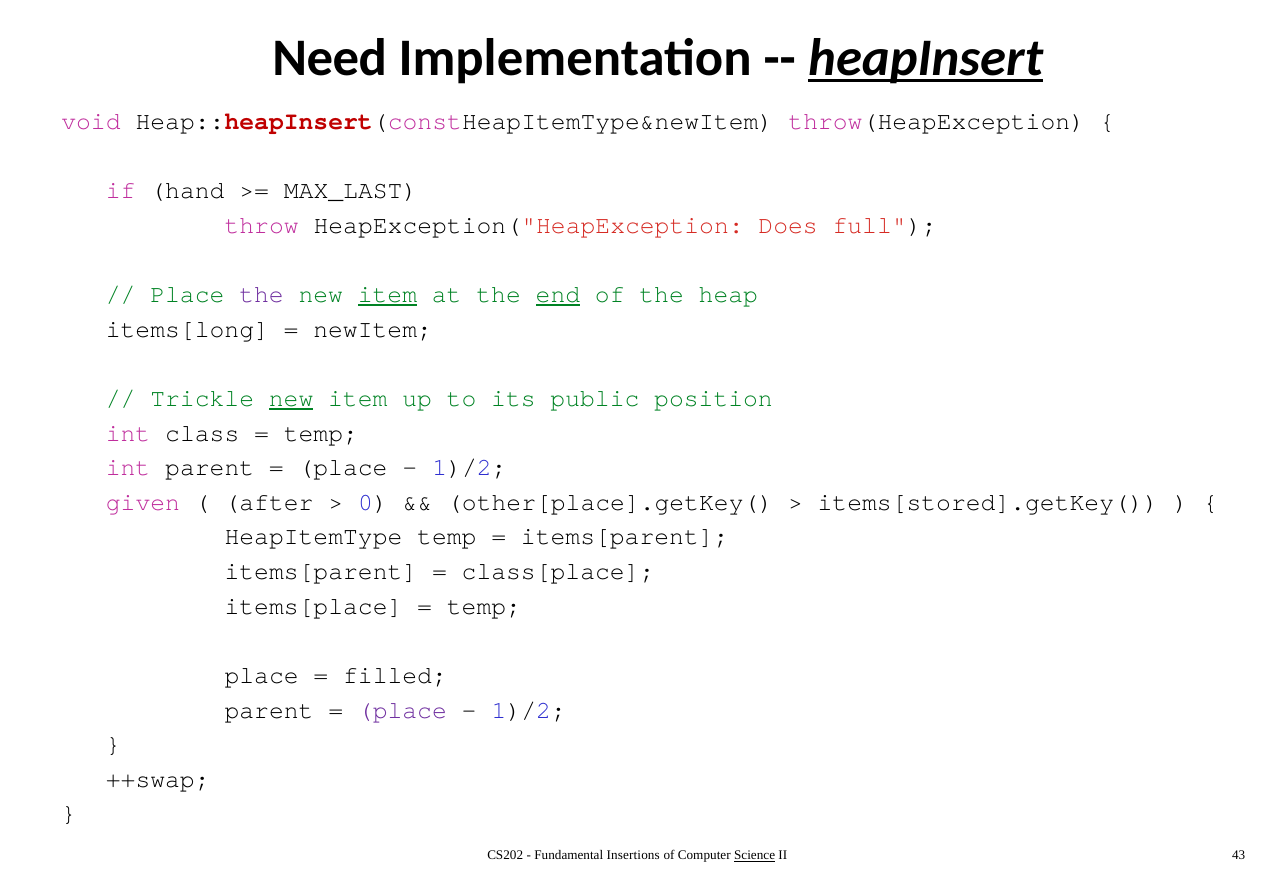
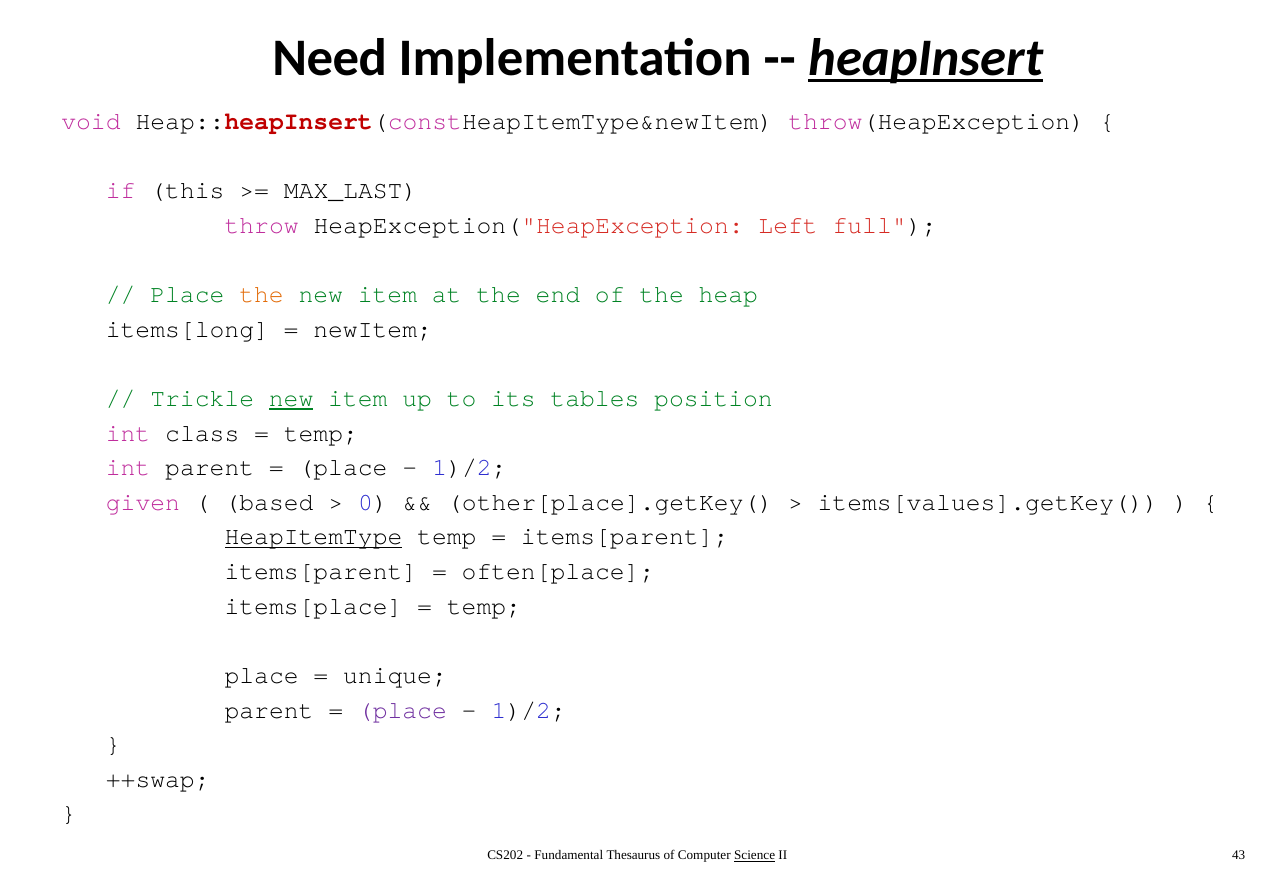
hand: hand -> this (187, 191)
Does: Does -> Left (788, 225)
the colour: purple -> orange (261, 295)
item underline: present -> none (387, 295)
end underline: present -> none (558, 295)
public: public -> tables (595, 398)
after: after -> based (269, 502)
items[stored].getKey(: items[stored].getKey( -> items[values].getKey( (988, 502)
HeapItemType underline: none -> present (314, 537)
class[place: class[place -> often[place (558, 572)
filled: filled -> unique (395, 676)
Insertions: Insertions -> Thesaurus (633, 856)
